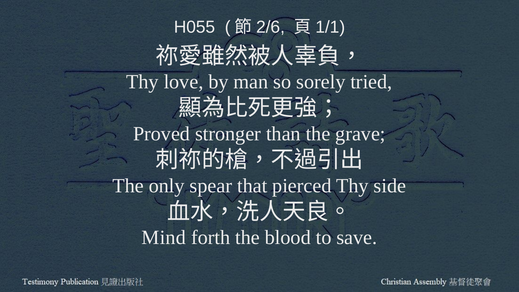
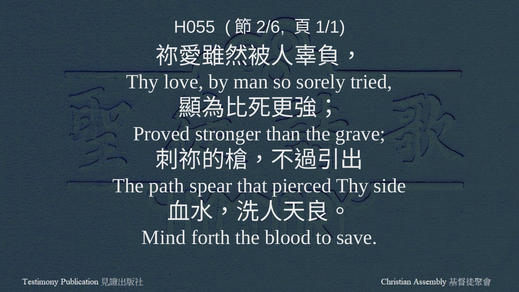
only: only -> path (167, 186)
